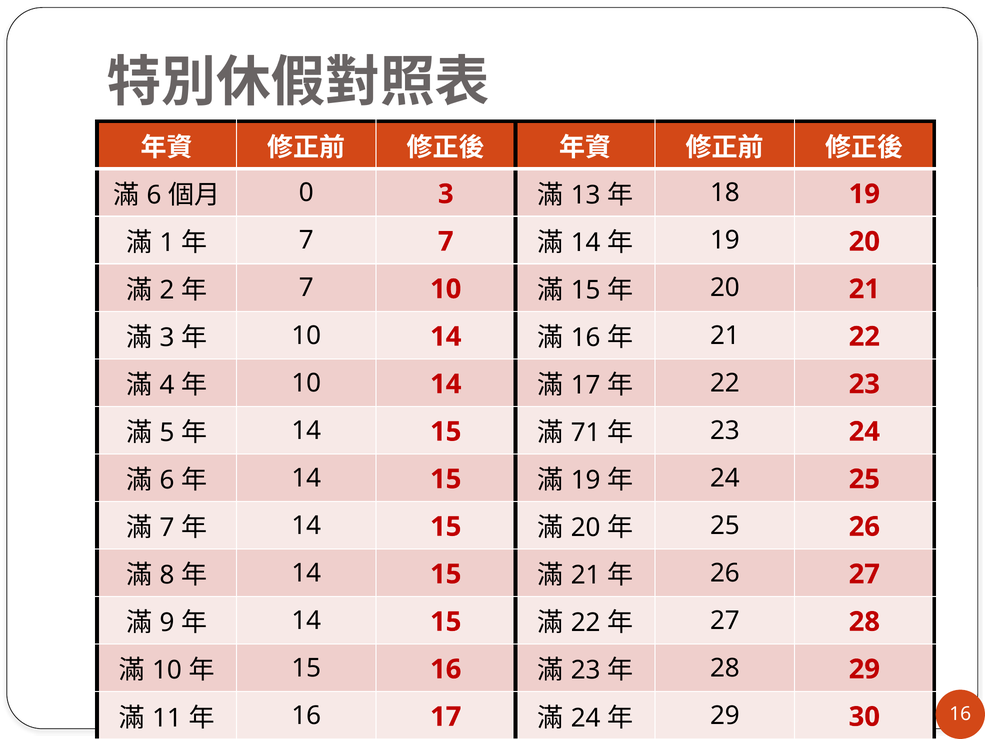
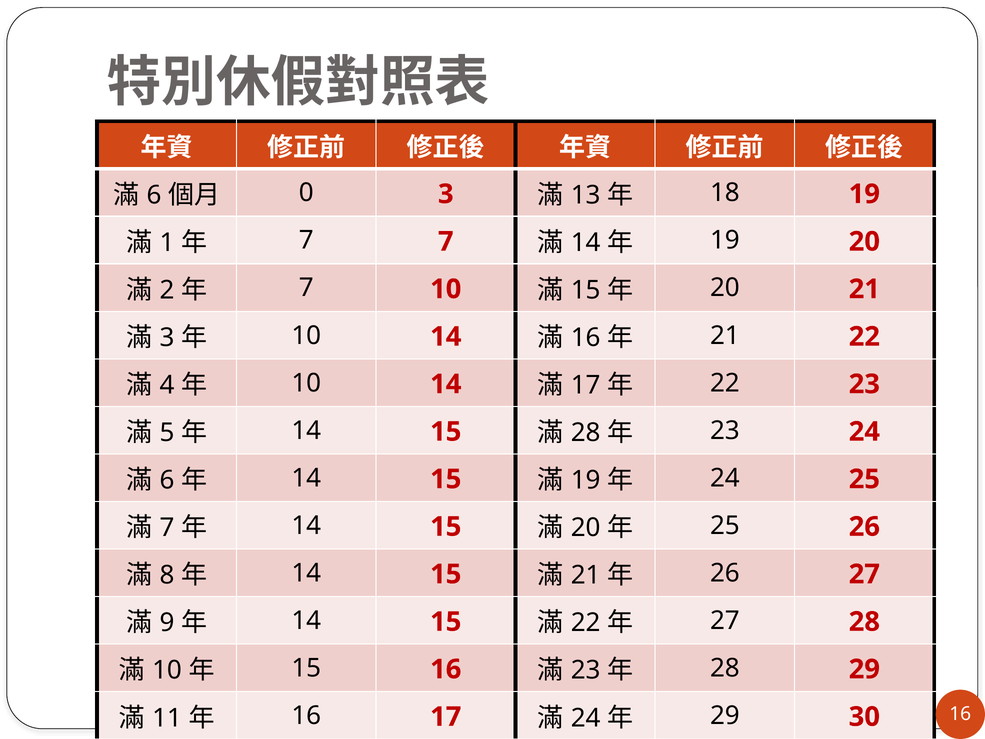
71: 71 -> 28 (586, 433)
